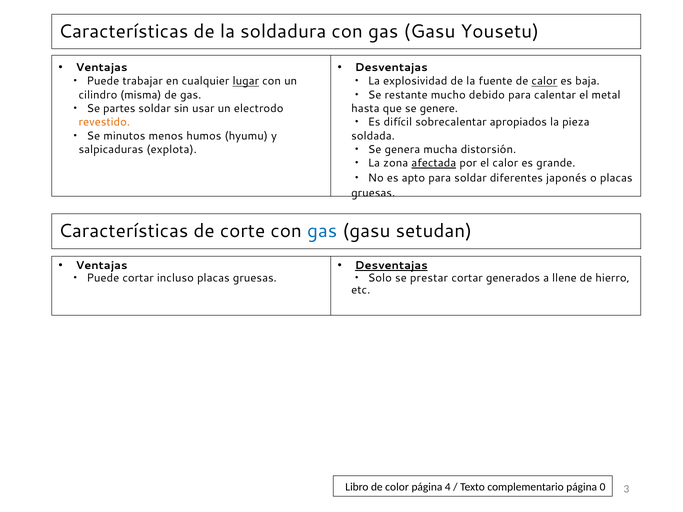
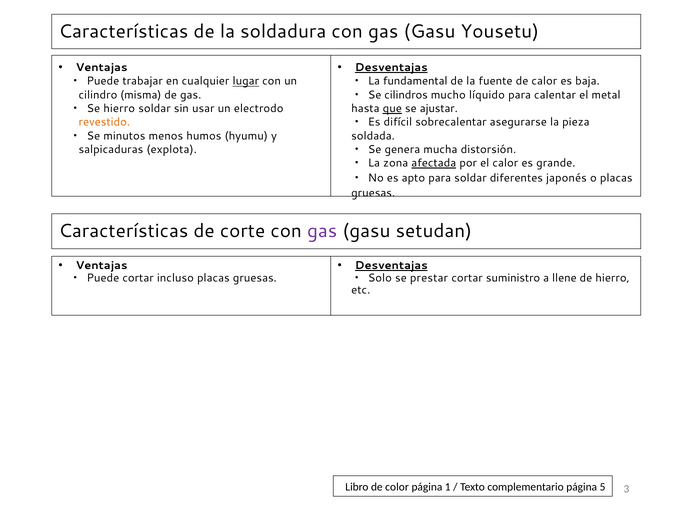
Desventajas underline: none -> present (391, 68)
explosividad: explosividad -> fundamental (415, 81)
calor underline: present -> none (544, 81)
restante: restante -> cilindros (406, 95)
debido: debido -> líquido (487, 95)
Se partes: partes -> hierro (119, 109)
que underline: none -> present (392, 109)
genere: genere -> ajustar (439, 109)
apropiados: apropiados -> asegurarse (518, 122)
gas colour: blue -> purple (322, 231)
generados: generados -> suministro (513, 278)
4: 4 -> 1 (448, 487)
0: 0 -> 5 (603, 487)
